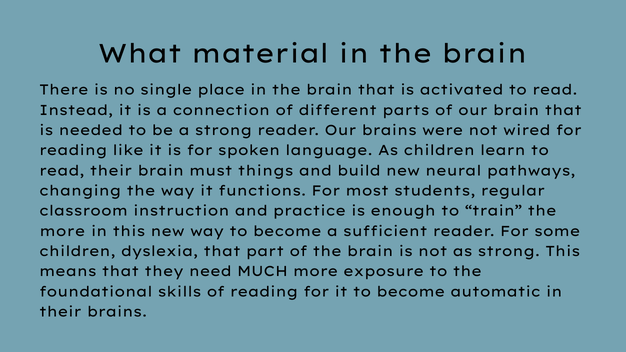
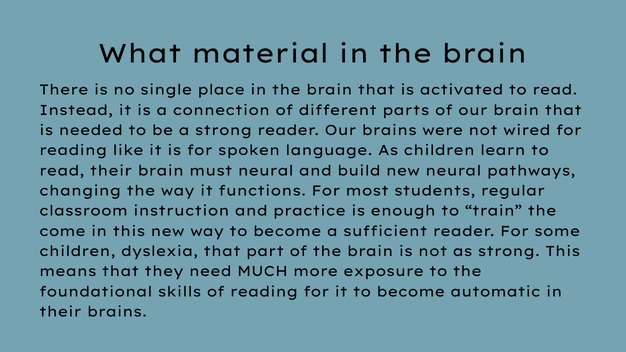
must things: things -> neural (266, 171)
more: more -> come (63, 231)
